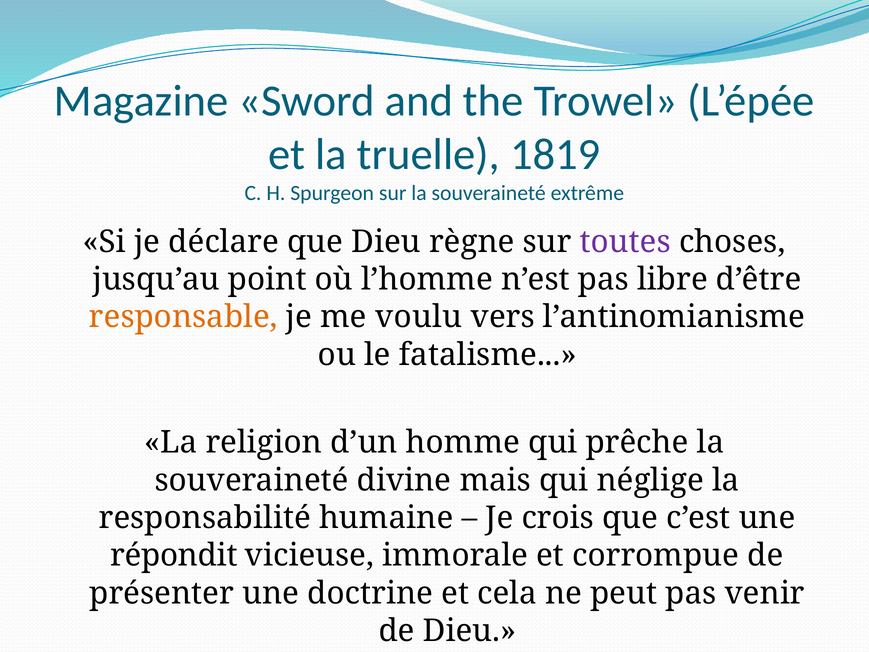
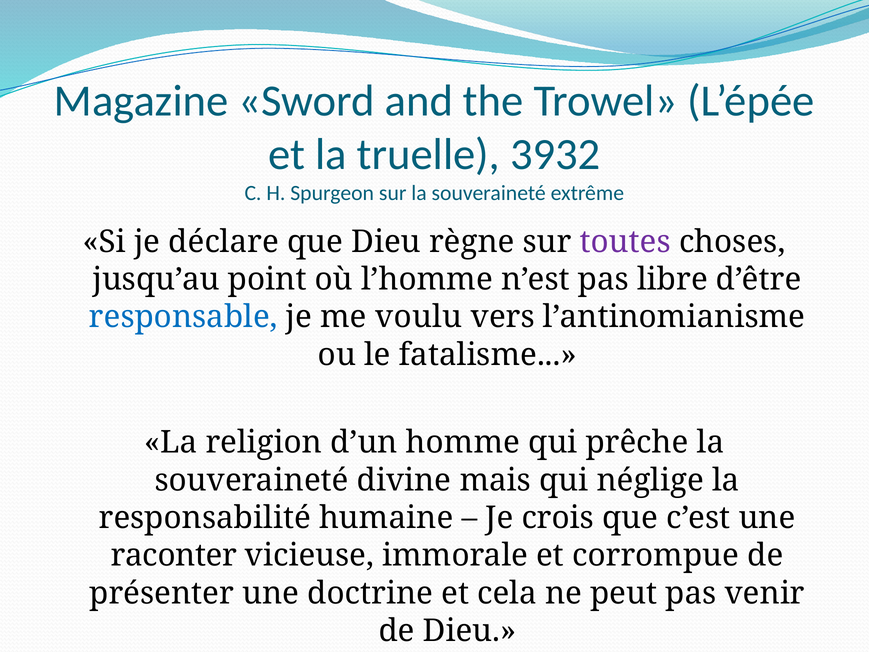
1819: 1819 -> 3932 (555, 155)
responsable colour: orange -> blue (183, 317)
répondit: répondit -> raconter (174, 555)
